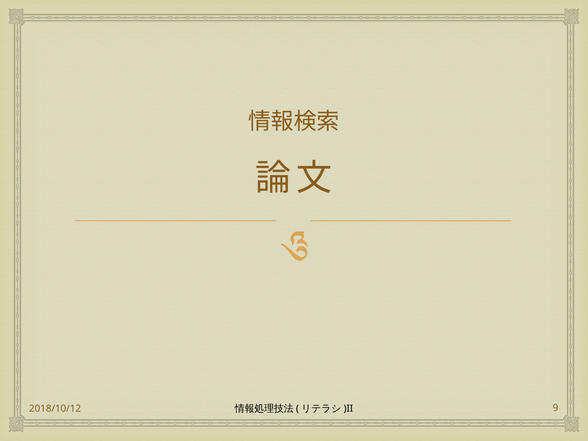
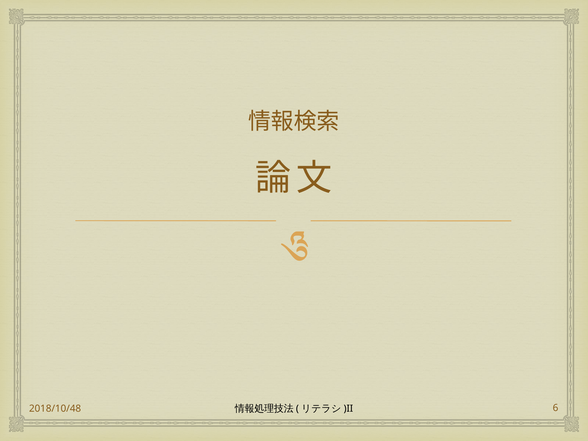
2018/10/12: 2018/10/12 -> 2018/10/48 (55, 409)
9: 9 -> 6 (555, 408)
